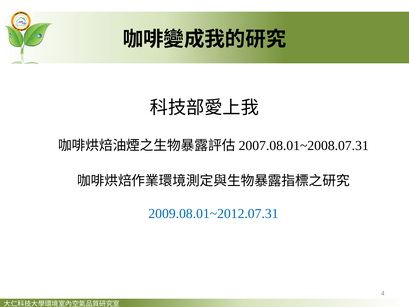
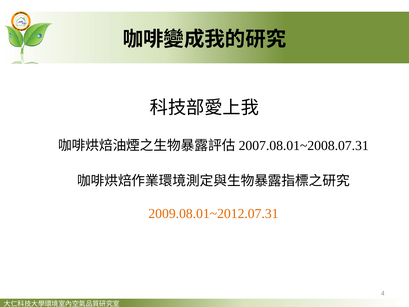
2009.08.01~2012.07.31 colour: blue -> orange (213, 214)
